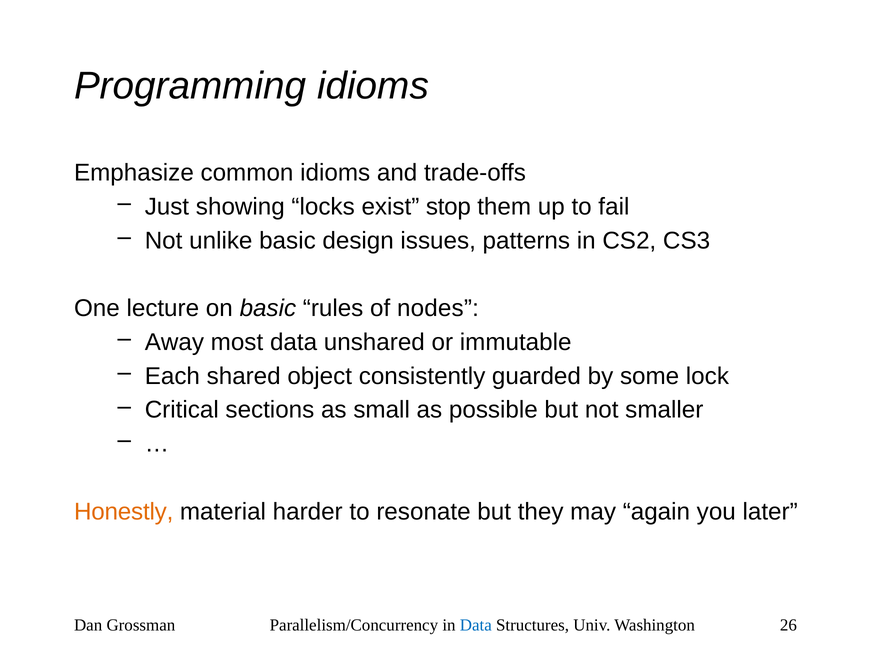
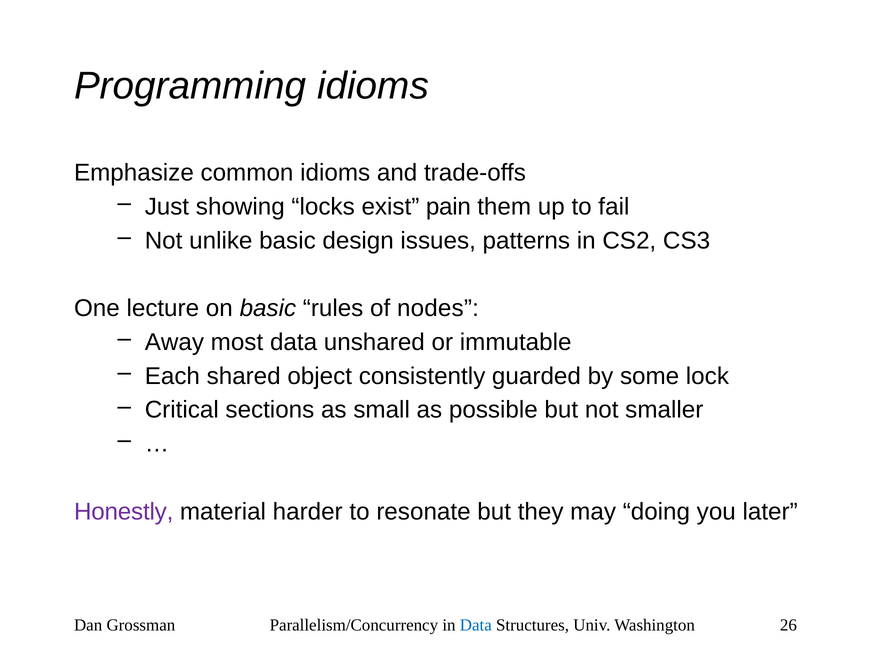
stop: stop -> pain (448, 207)
Honestly colour: orange -> purple (124, 512)
again: again -> doing (656, 512)
